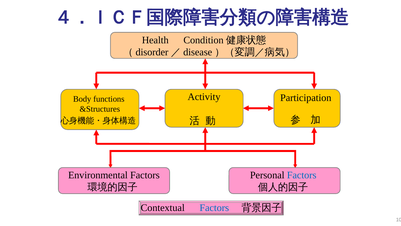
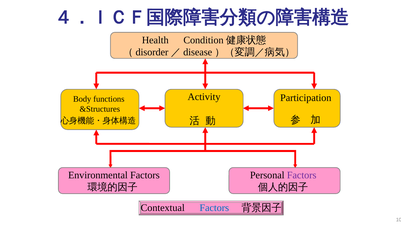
Factors colour: blue -> purple (302, 175)
